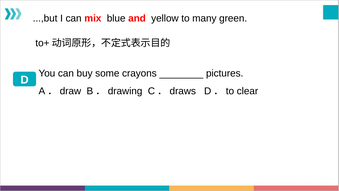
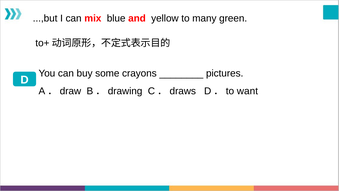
clear: clear -> want (247, 91)
